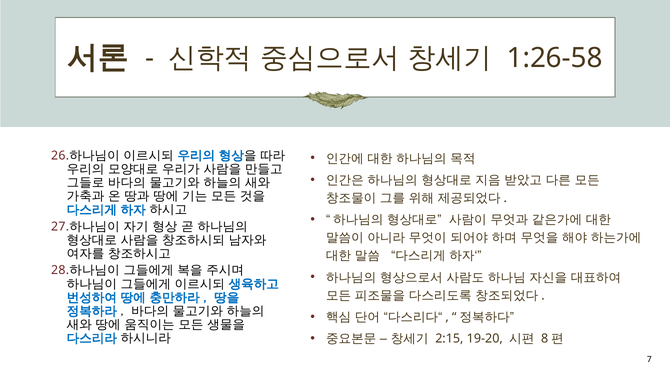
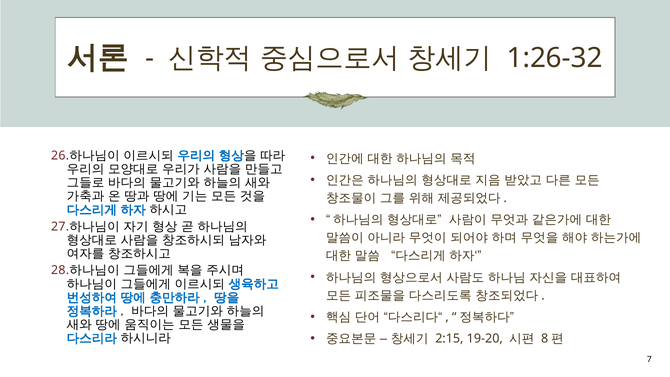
1:26-58: 1:26-58 -> 1:26-32 (555, 58)
